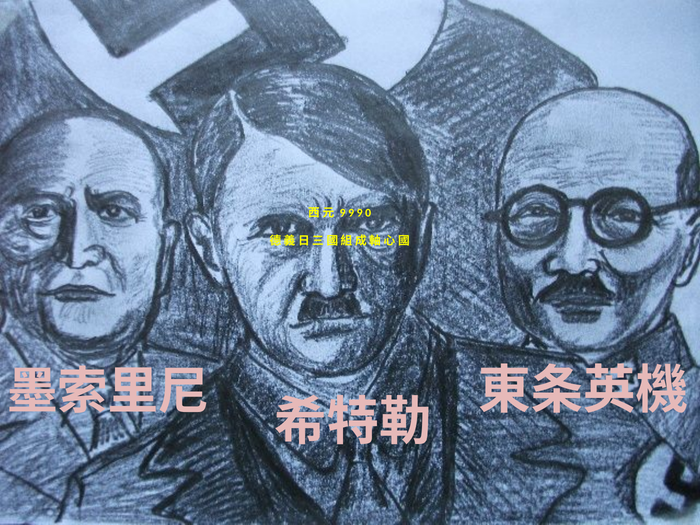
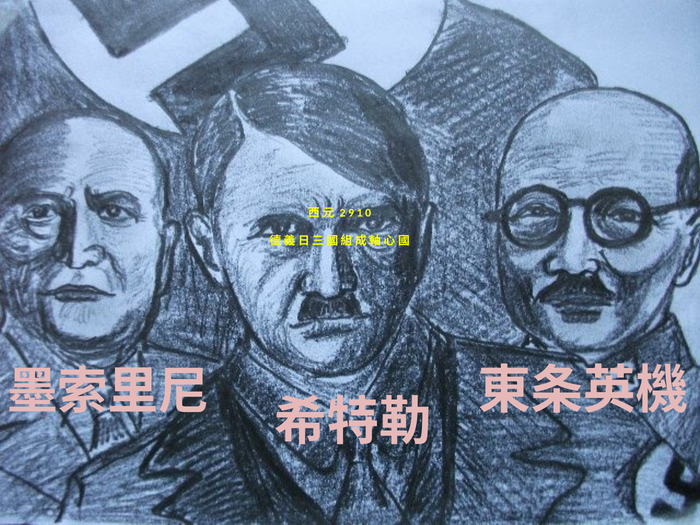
9: 9 -> 2 (343, 213)
9: 9 -> 1 (360, 213)
